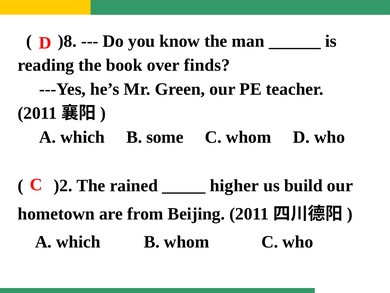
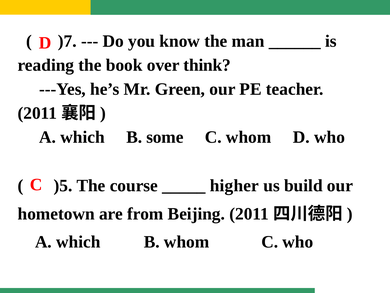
)8: )8 -> )7 (67, 41)
finds: finds -> think (207, 65)
)2: )2 -> )5 (63, 185)
rained: rained -> course (134, 185)
